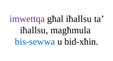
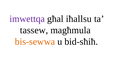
iħallsu: iħallsu -> tassew (34, 30)
bis-sewwa colour: blue -> orange (35, 42)
bid-xħin: bid-xħin -> bid-sħiħ (81, 42)
